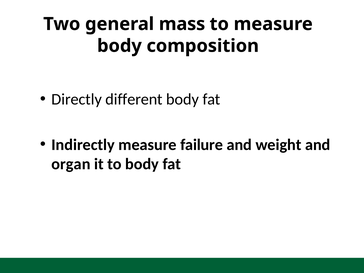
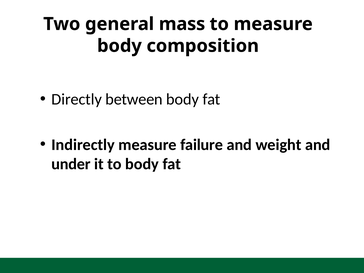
different: different -> between (134, 99)
organ: organ -> under (71, 164)
